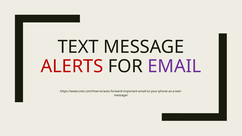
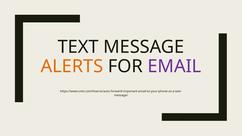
ALERTS colour: red -> orange (72, 66)
